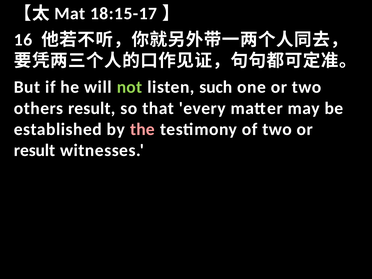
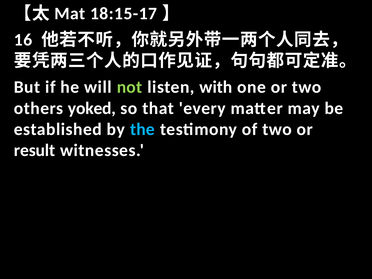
such: such -> with (216, 87)
others result: result -> yoked (92, 108)
the colour: pink -> light blue (142, 129)
